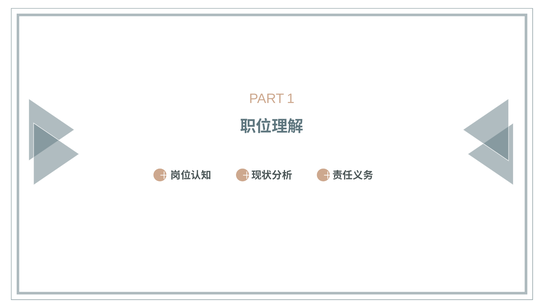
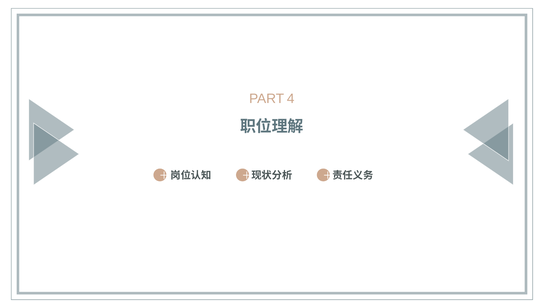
1: 1 -> 4 (291, 99)
